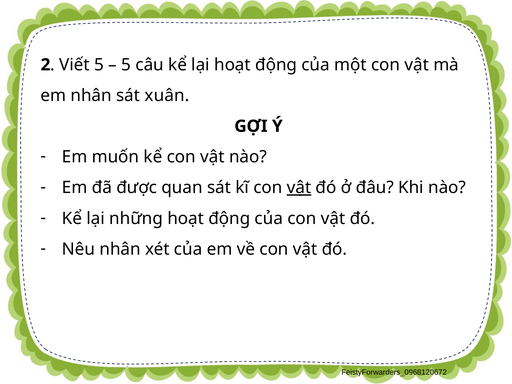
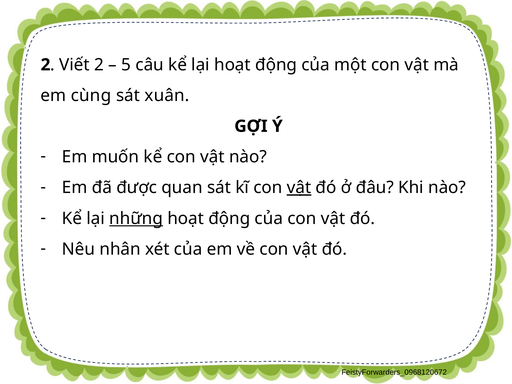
Viết 5: 5 -> 2 (99, 65)
em nhân: nhân -> cùng (91, 96)
những underline: none -> present (136, 218)
